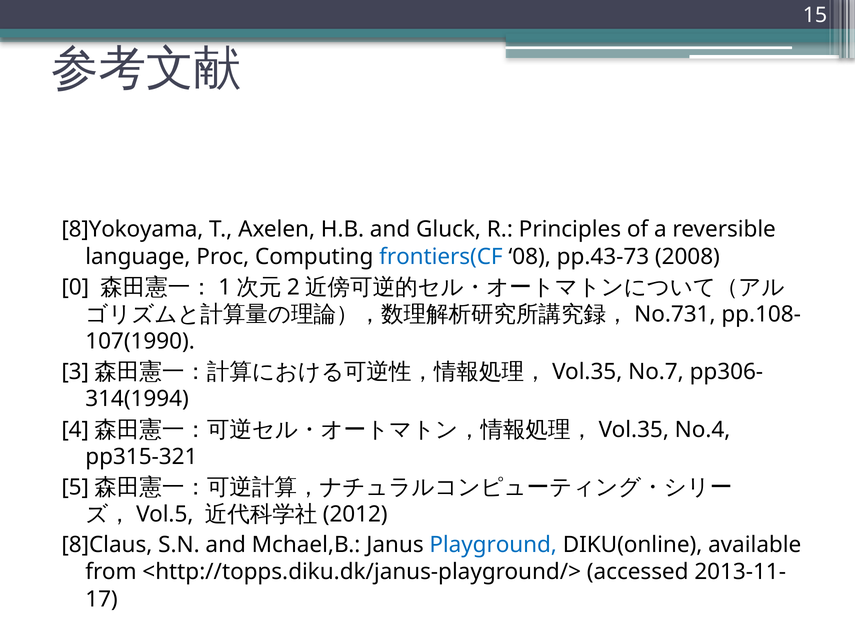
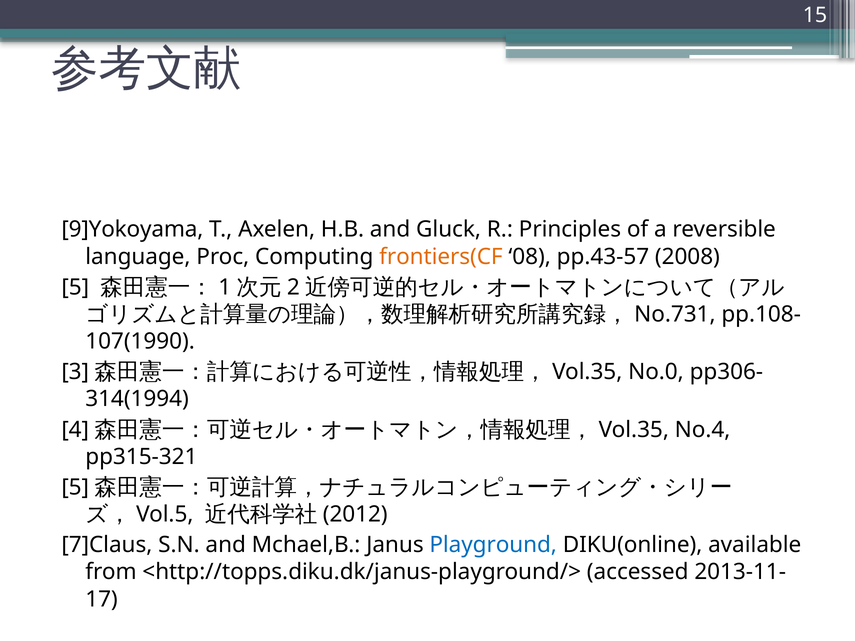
8]Yokoyama: 8]Yokoyama -> 9]Yokoyama (132, 230)
frontiers(CF colour: blue -> orange (441, 257)
pp.43-73: pp.43-73 -> pp.43-57 (603, 257)
0: 0 -> 5 (75, 287)
No.7: No.7 -> No.0 (656, 372)
8]Claus: 8]Claus -> 7]Claus (107, 545)
